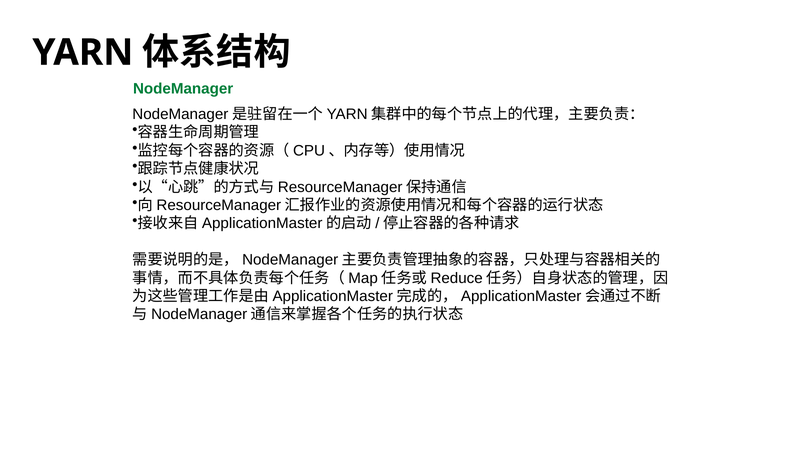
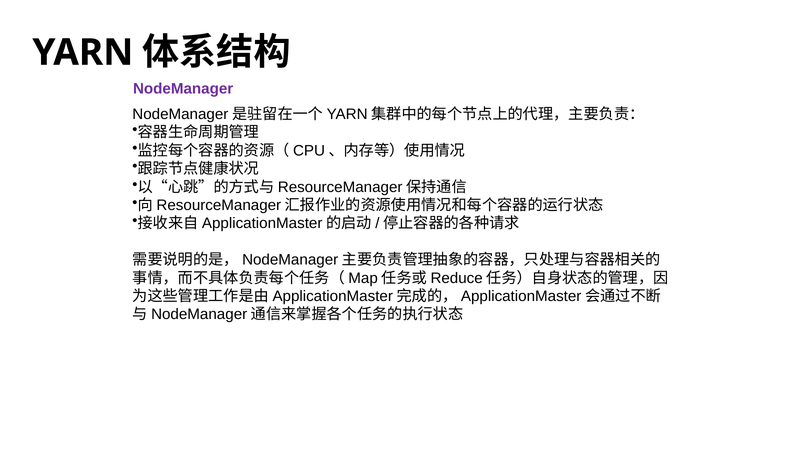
NodeManager colour: green -> purple (183, 89)
